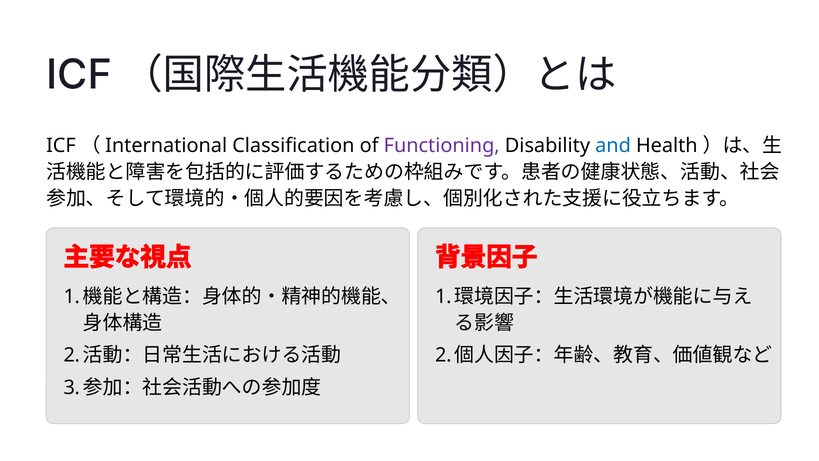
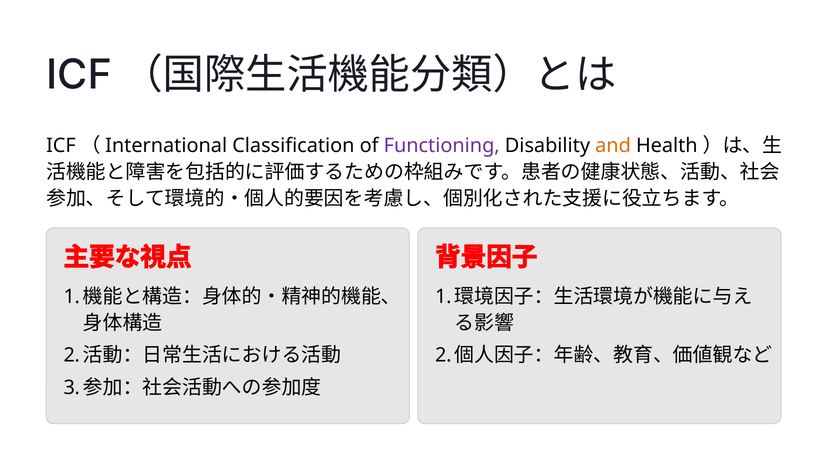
and colour: blue -> orange (613, 146)
